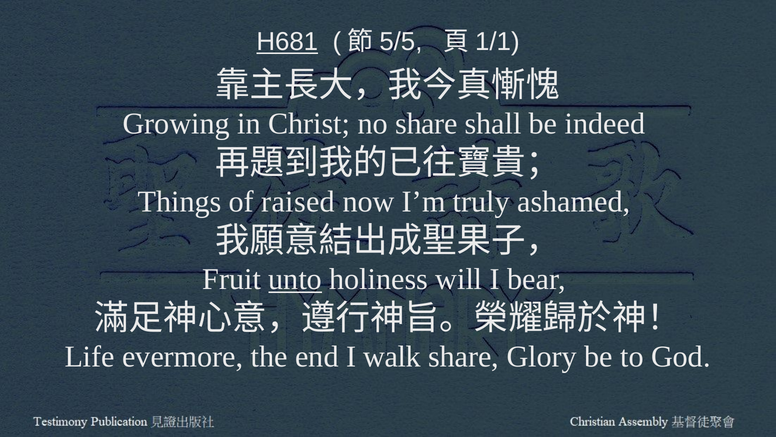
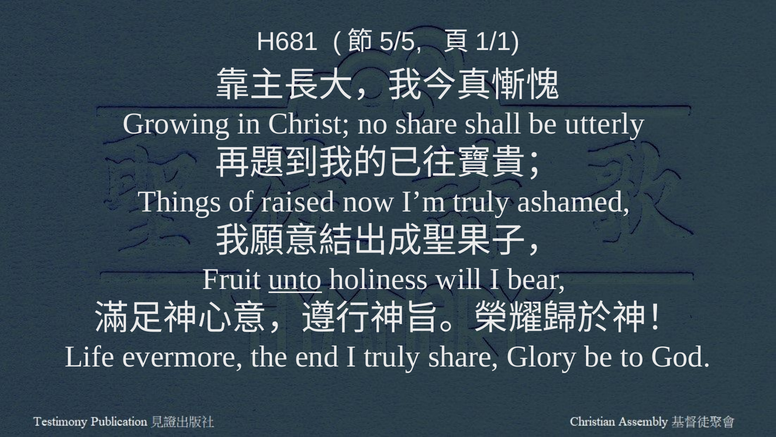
H681 underline: present -> none (287, 42)
indeed: indeed -> utterly (605, 124)
I walk: walk -> truly (392, 357)
